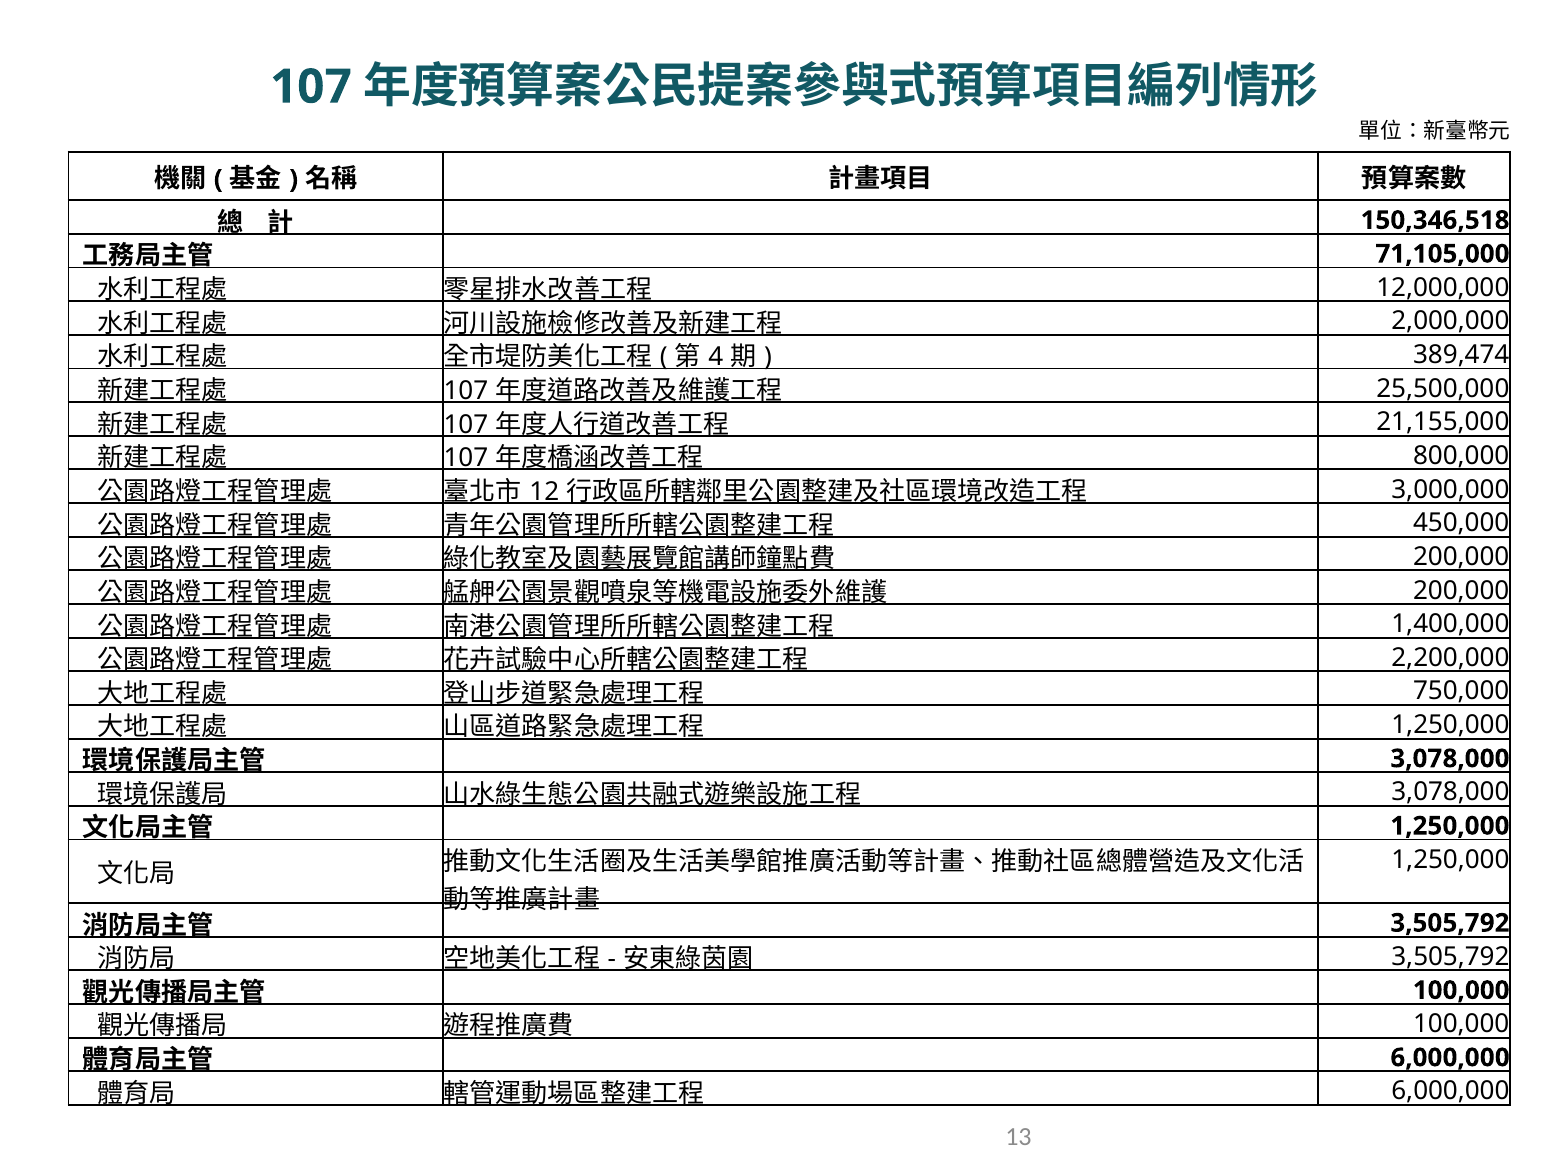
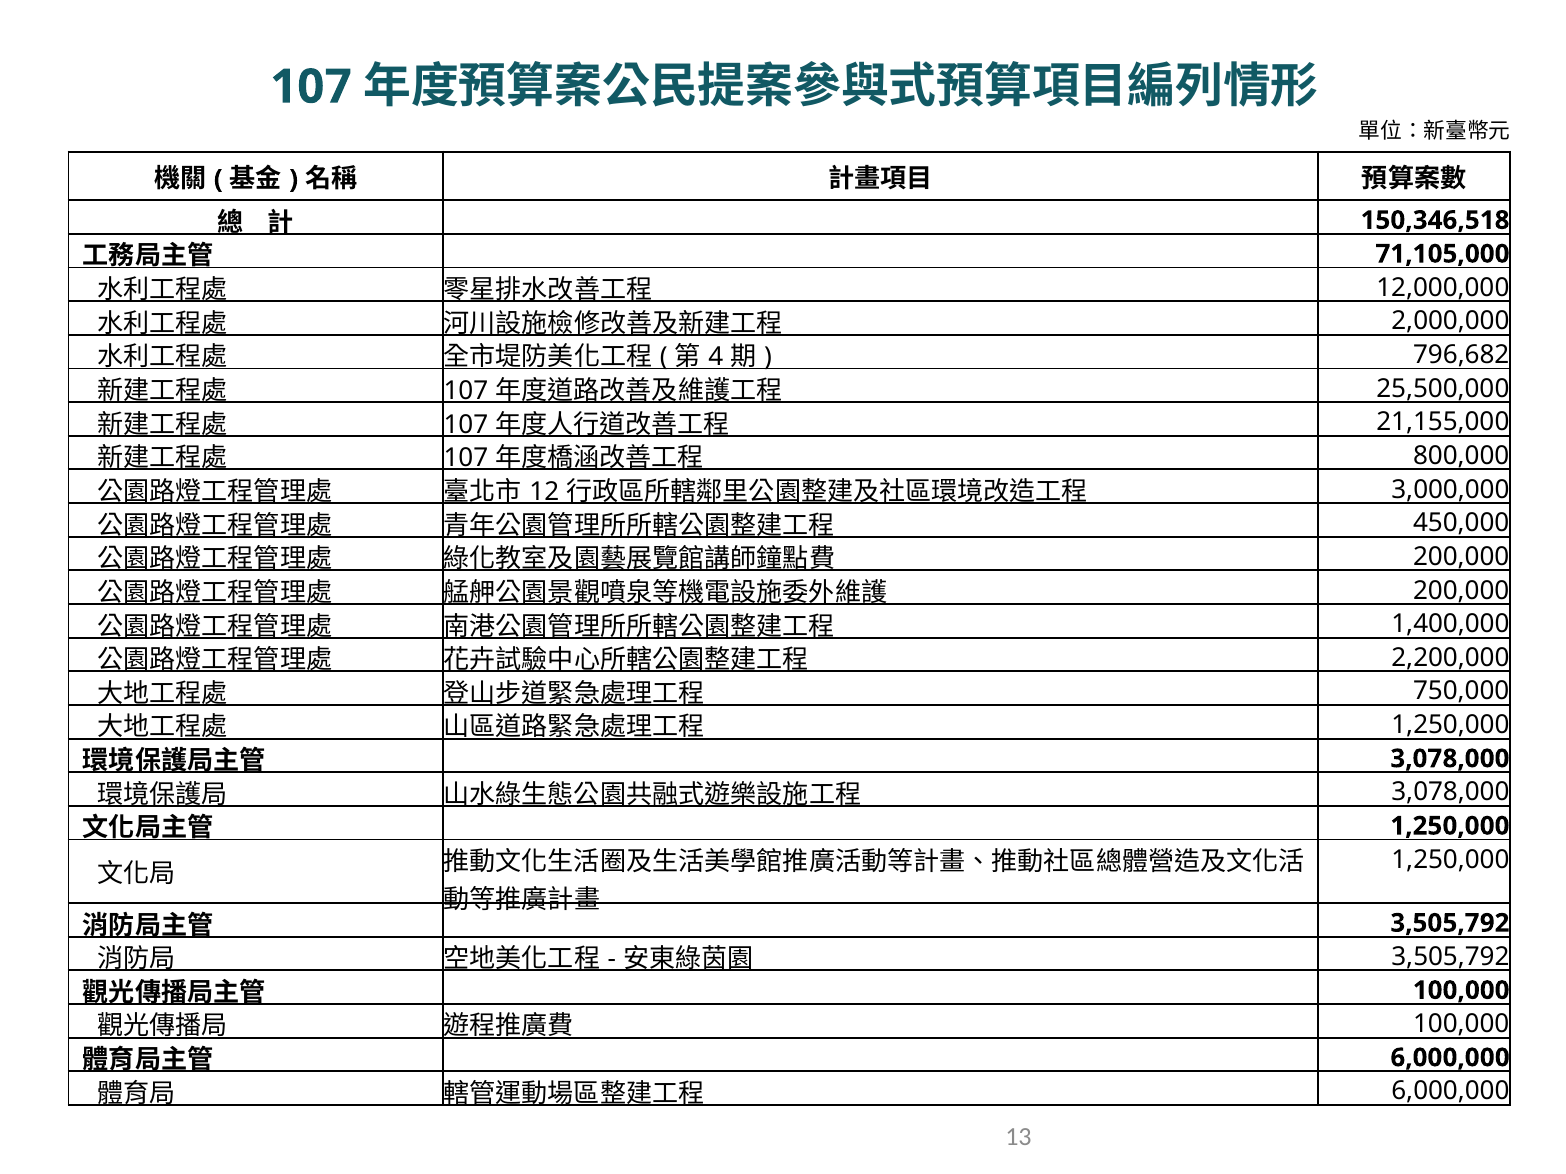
389,474: 389,474 -> 796,682 (1461, 355)
